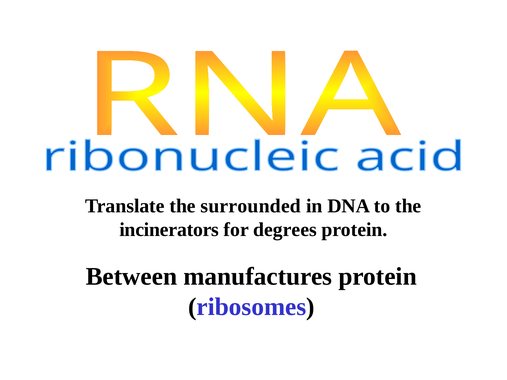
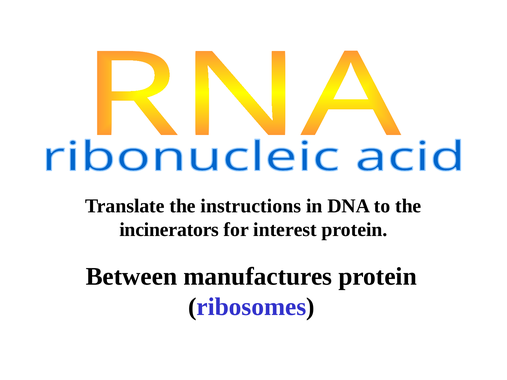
surrounded: surrounded -> instructions (251, 206)
degrees: degrees -> interest (285, 230)
